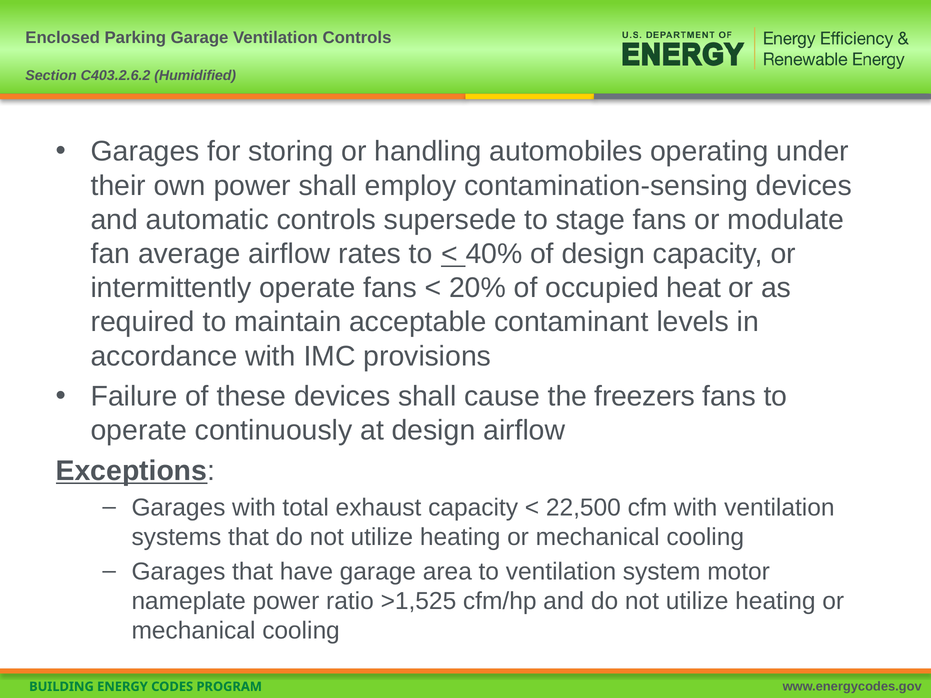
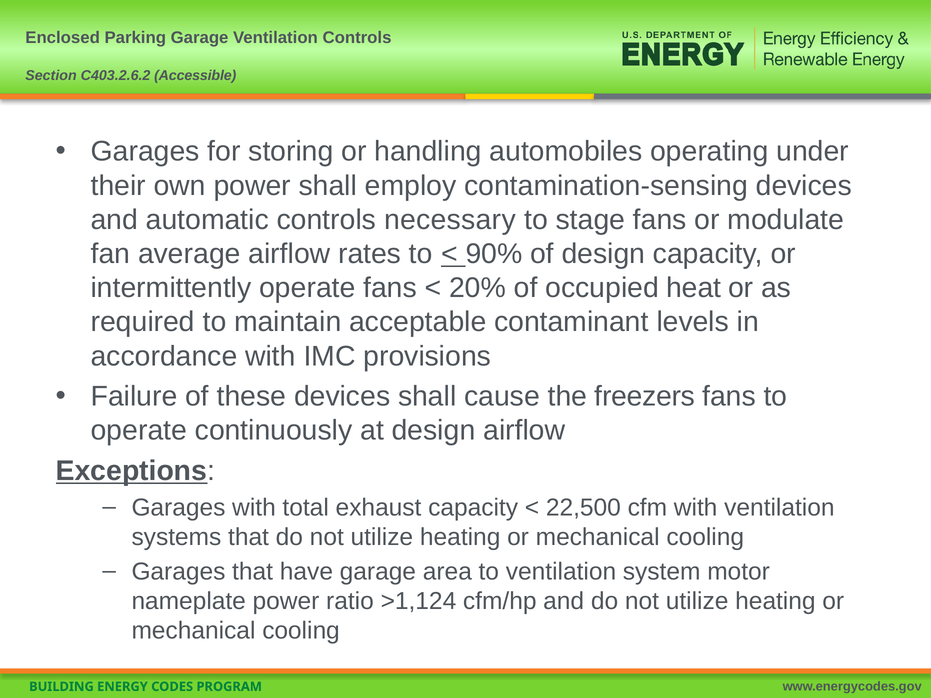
Humidified: Humidified -> Accessible (195, 76)
supersede: supersede -> necessary (450, 220)
40%: 40% -> 90% (494, 254)
>1,525: >1,525 -> >1,124 (418, 601)
